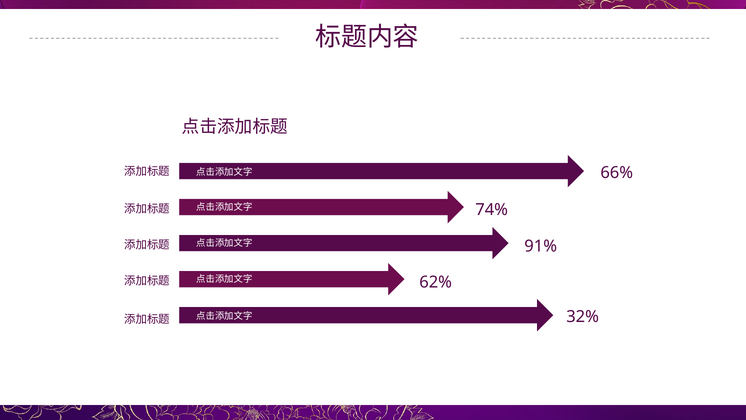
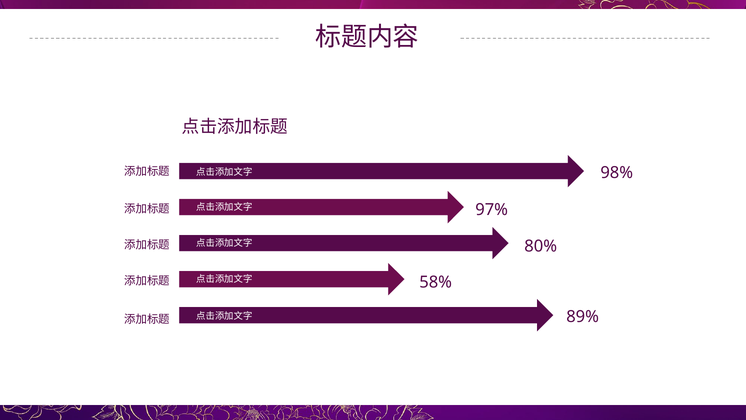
66%: 66% -> 98% (617, 173)
74%: 74% -> 97% (492, 210)
91%: 91% -> 80% (541, 246)
62%: 62% -> 58% (436, 282)
32%: 32% -> 89% (583, 316)
